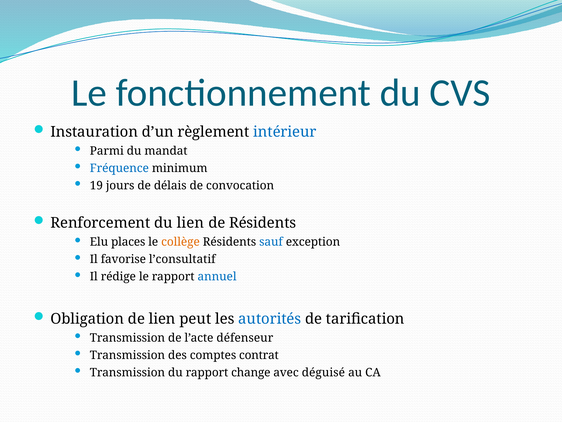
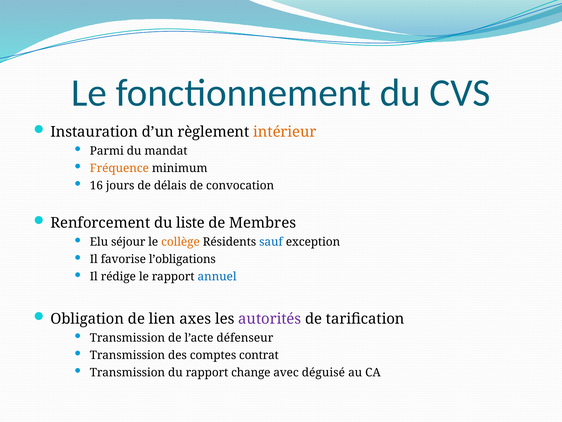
intérieur colour: blue -> orange (285, 132)
Fréquence colour: blue -> orange (119, 168)
19: 19 -> 16 (96, 185)
du lien: lien -> liste (191, 223)
de Résidents: Résidents -> Membres (263, 223)
places: places -> séjour (128, 242)
l’consultatif: l’consultatif -> l’obligations (182, 259)
peut: peut -> axes (195, 318)
autorités colour: blue -> purple (270, 318)
